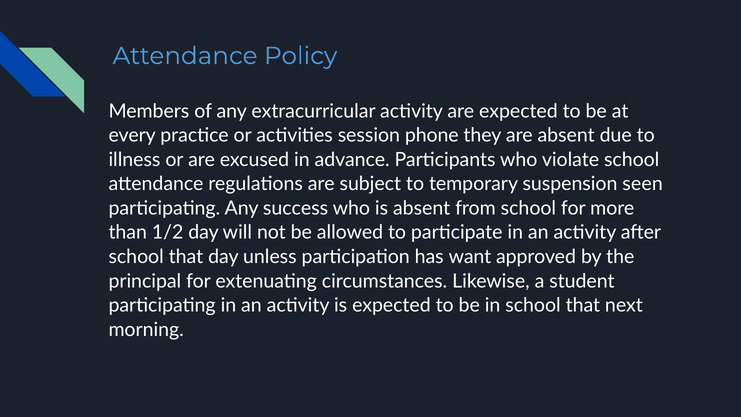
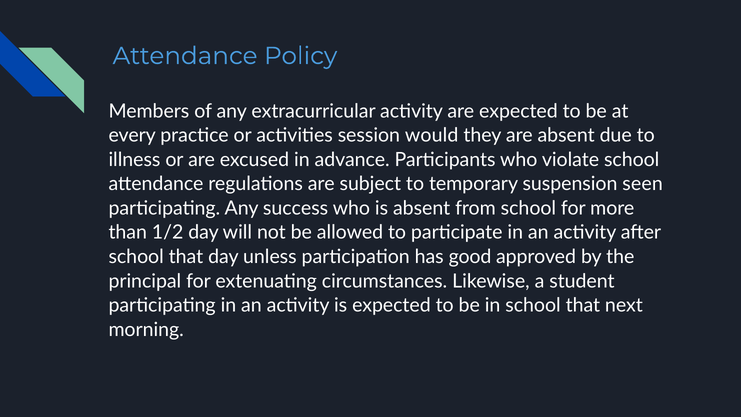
phone: phone -> would (432, 135)
want: want -> good (470, 257)
